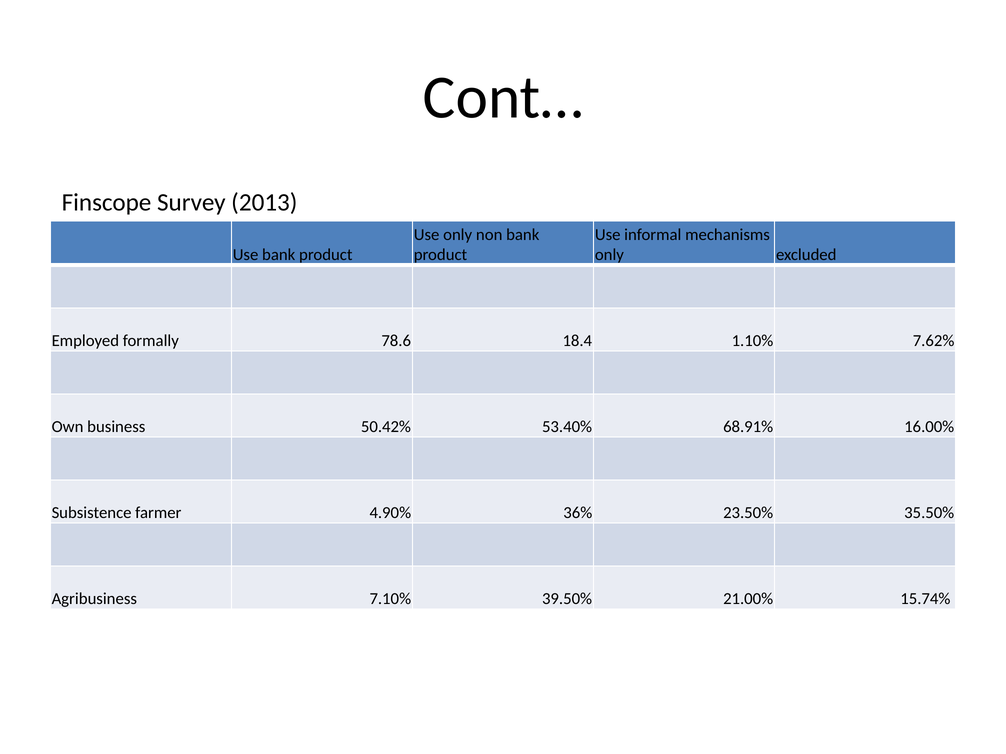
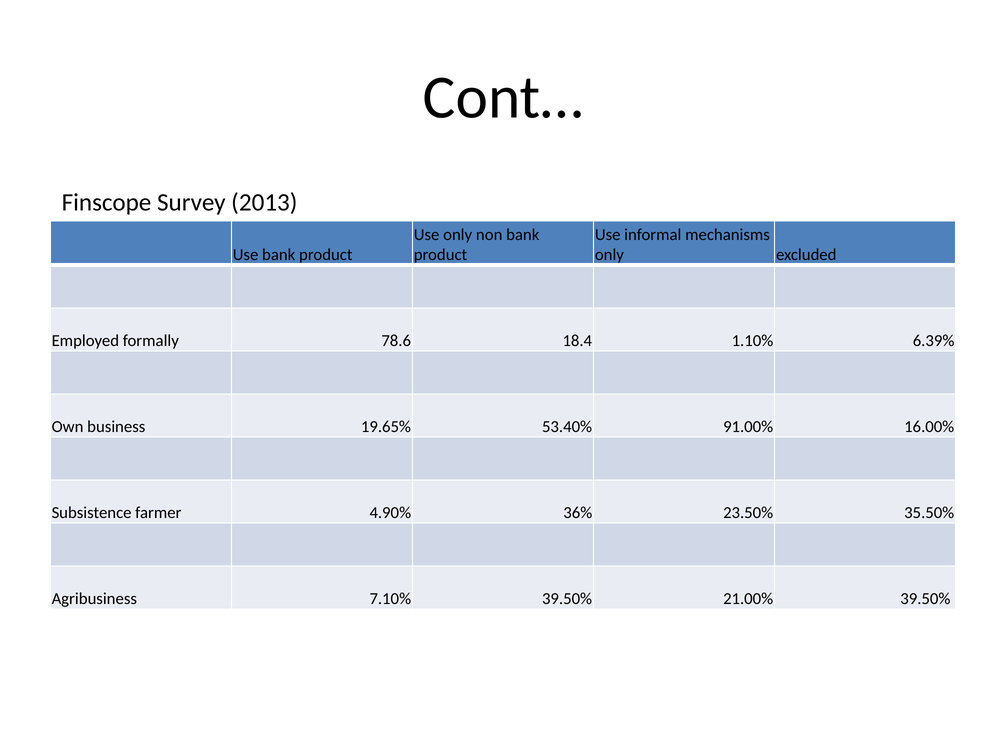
7.62%: 7.62% -> 6.39% (934, 341)
50.42%: 50.42% -> 19.65% (386, 427)
68.91%: 68.91% -> 91.00% (748, 427)
21.00% 15.74%: 15.74% -> 39.50% (925, 599)
